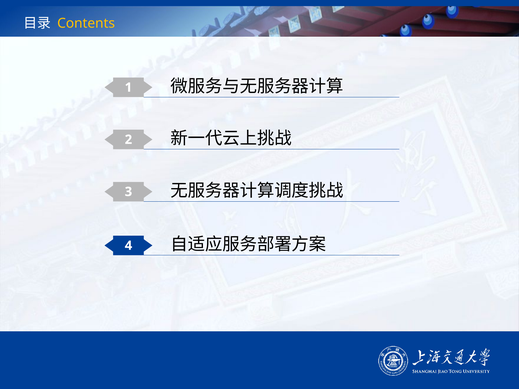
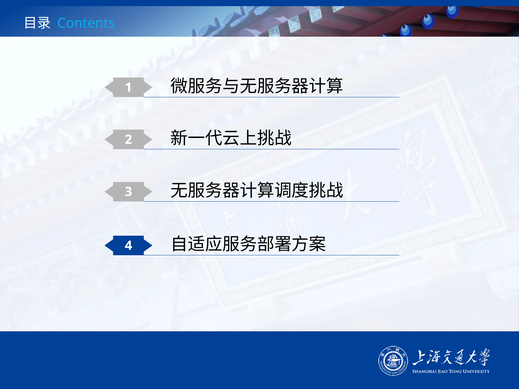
Contents colour: yellow -> light blue (86, 23)
